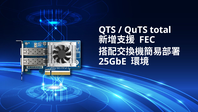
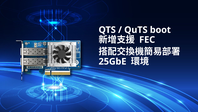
total: total -> boot (160, 30)
